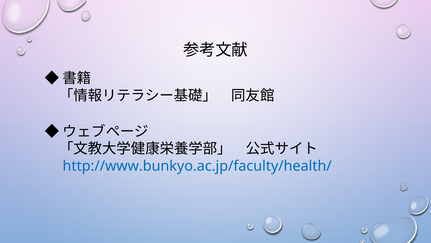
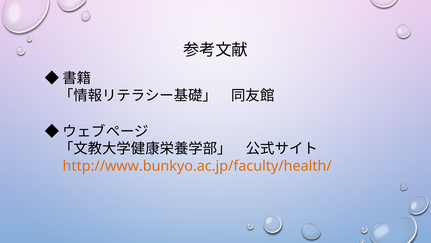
http://www.bunkyo.ac.jp/faculty/health/ colour: blue -> orange (197, 166)
